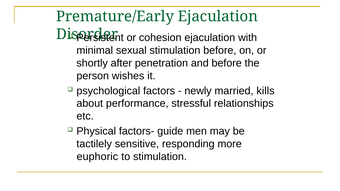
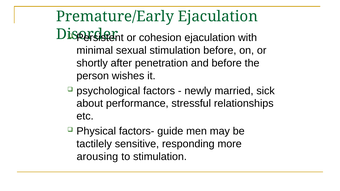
kills: kills -> sick (266, 91)
euphoric: euphoric -> arousing (97, 157)
